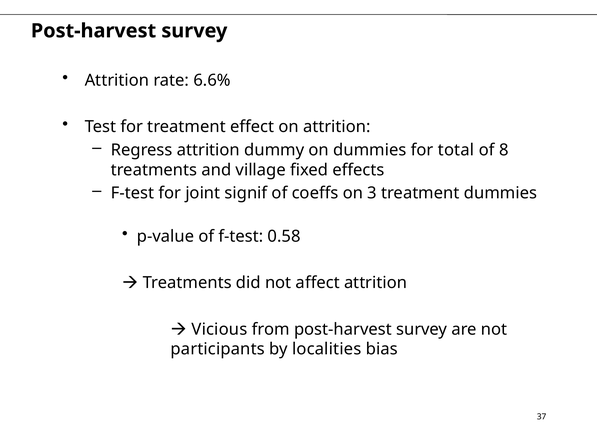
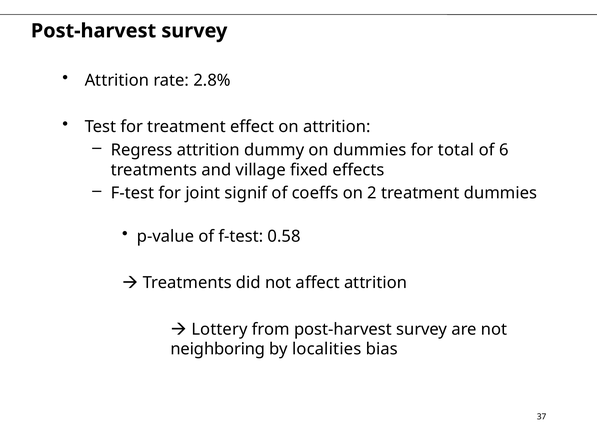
6.6%: 6.6% -> 2.8% (212, 80)
8: 8 -> 6 (504, 150)
3: 3 -> 2 (372, 193)
Vicious: Vicious -> Lottery (219, 329)
participants: participants -> neighboring (218, 349)
